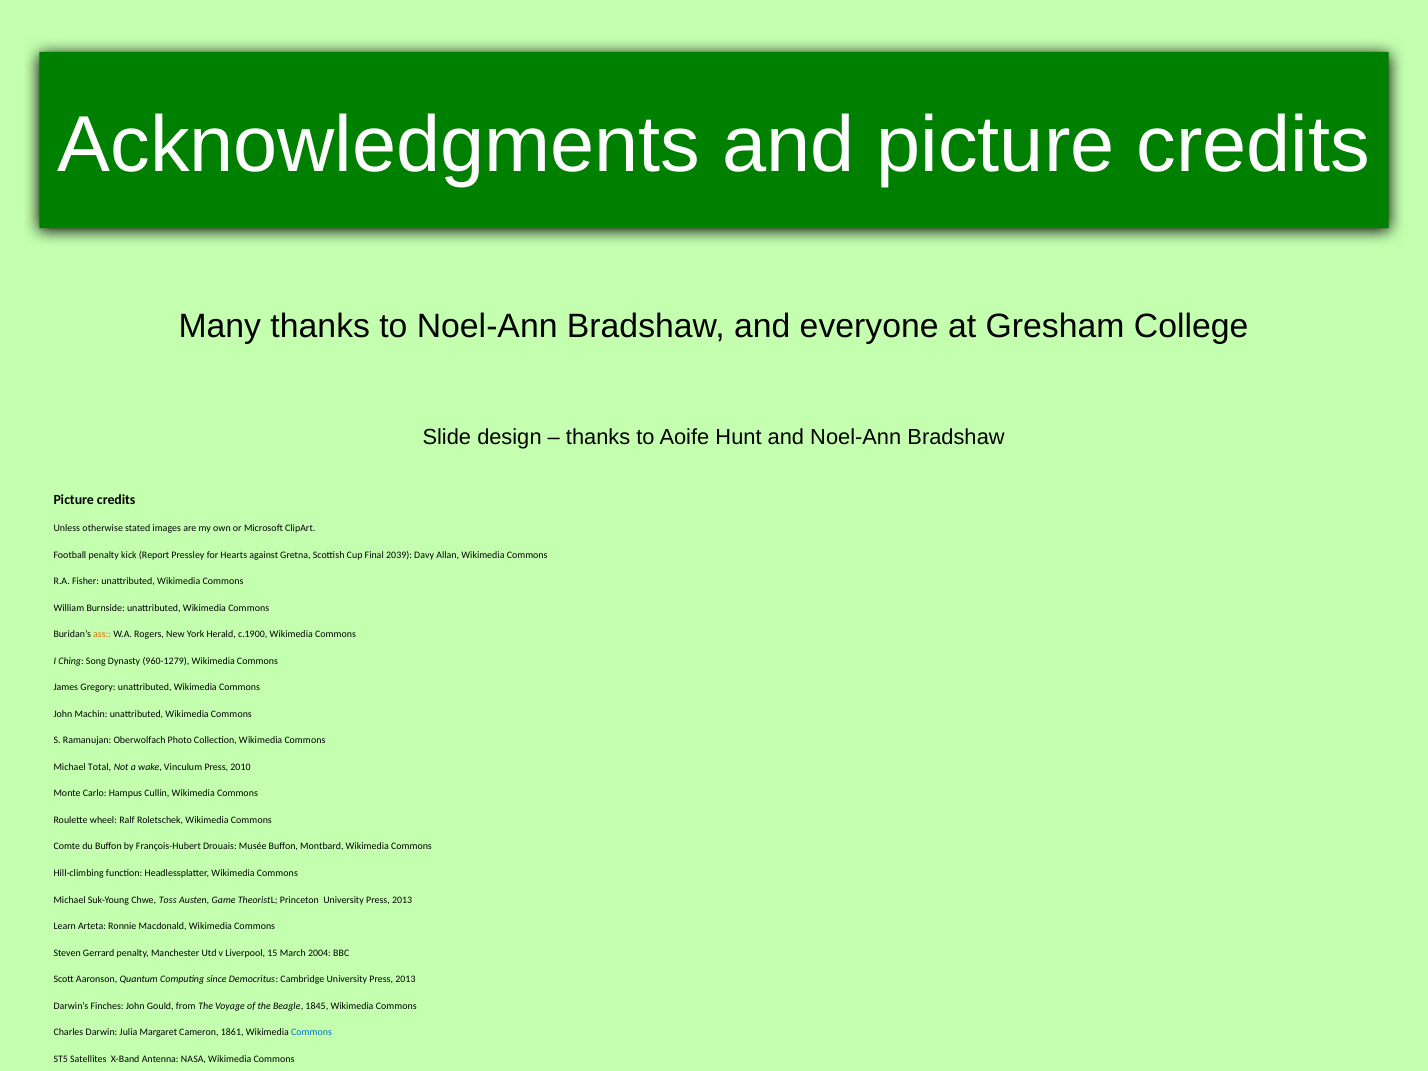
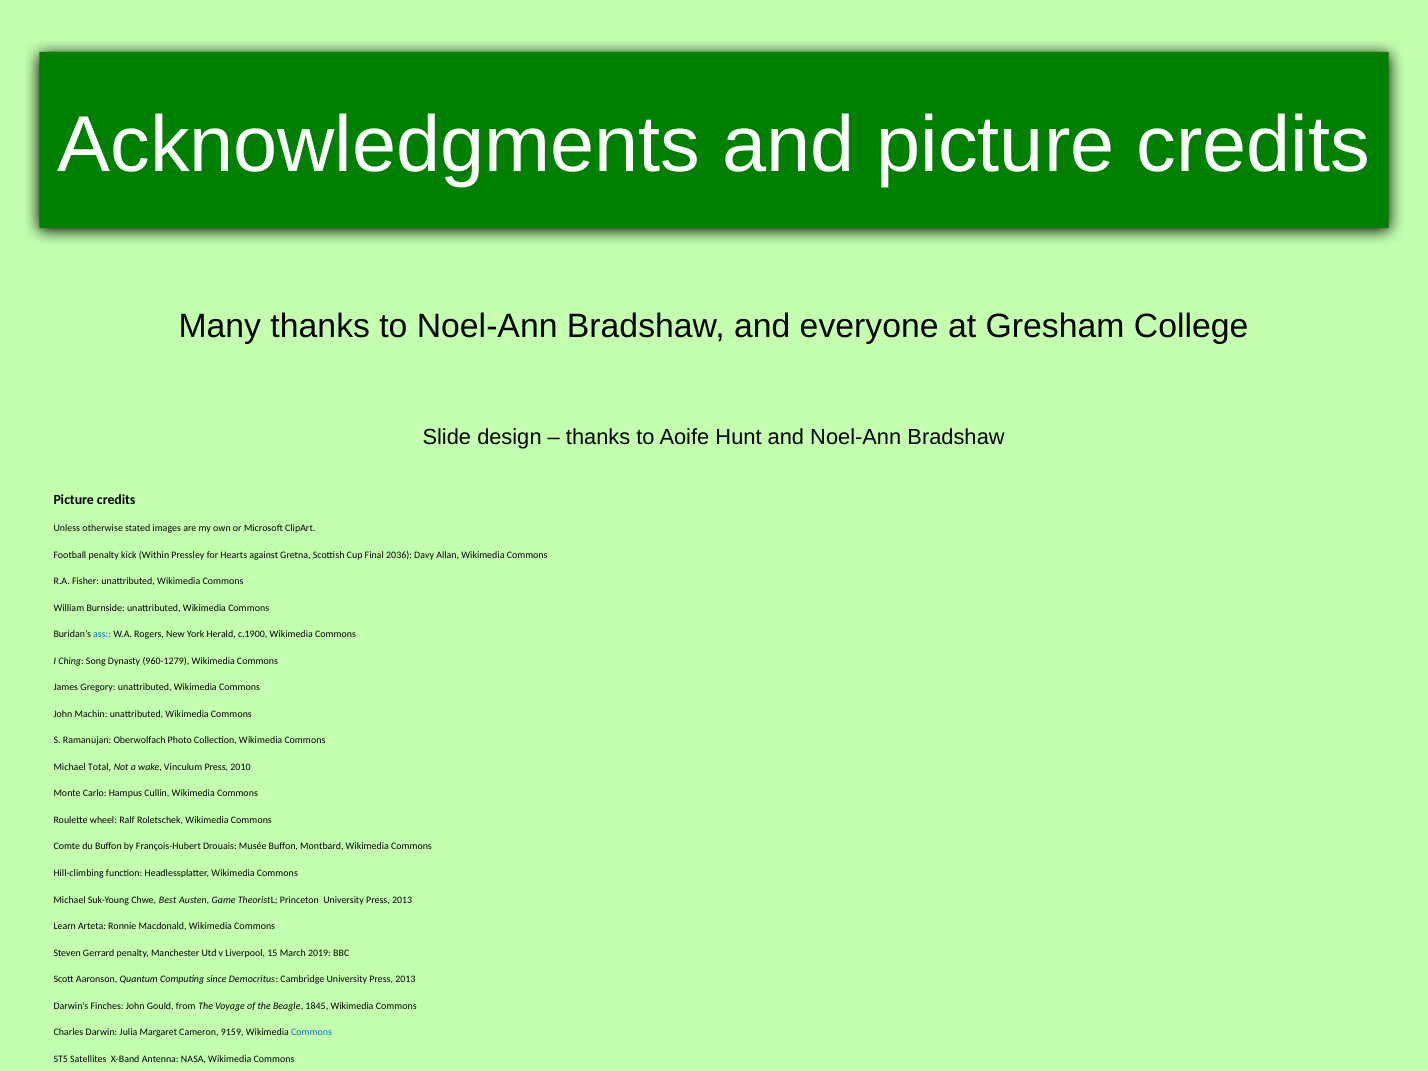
Report: Report -> Within (154, 555)
2039: 2039 -> 2036 (399, 555)
ass colour: orange -> blue (102, 634)
Toss: Toss -> Best (168, 900)
2004: 2004 -> 2019 (319, 953)
1861: 1861 -> 9159 (232, 1032)
